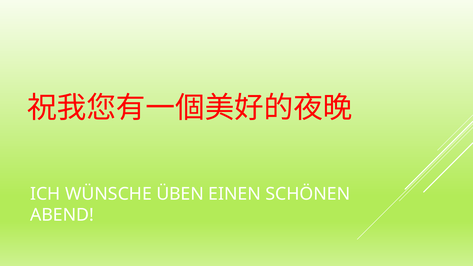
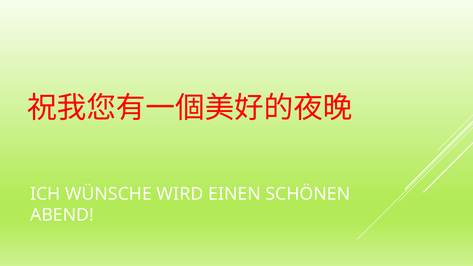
ÜBEN: ÜBEN -> WIRD (180, 194)
